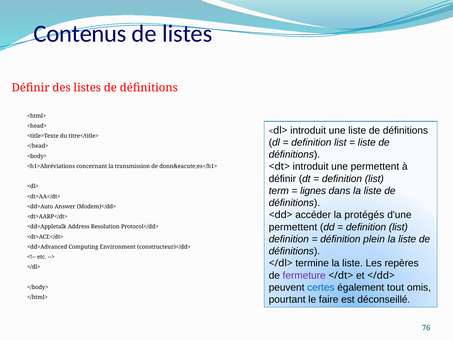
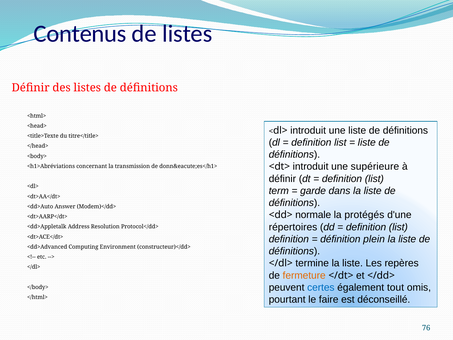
une permettent: permettent -> supérieure (375, 166)
lignes: lignes -> garde (313, 191)
accéder: accéder -> normale (313, 215)
permettent: permettent -> répertoires (293, 227)
fermeture colour: purple -> orange (304, 275)
